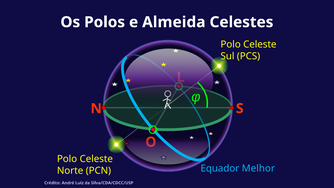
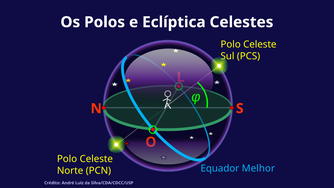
Almeida: Almeida -> Eclíptica (174, 22)
